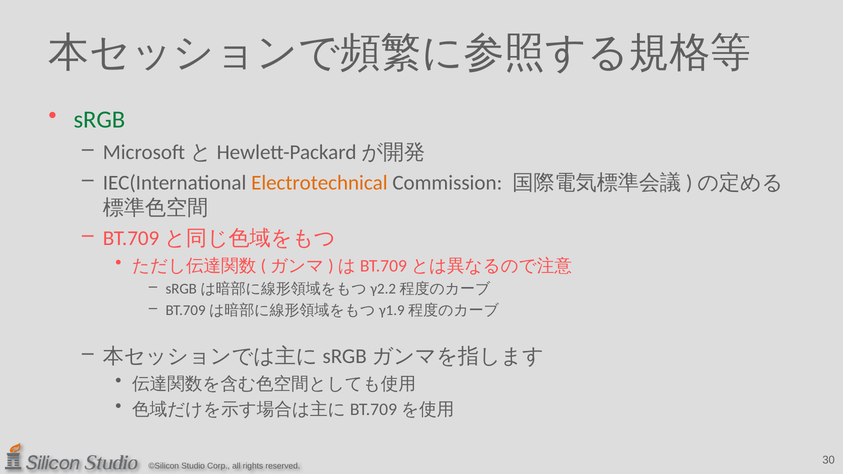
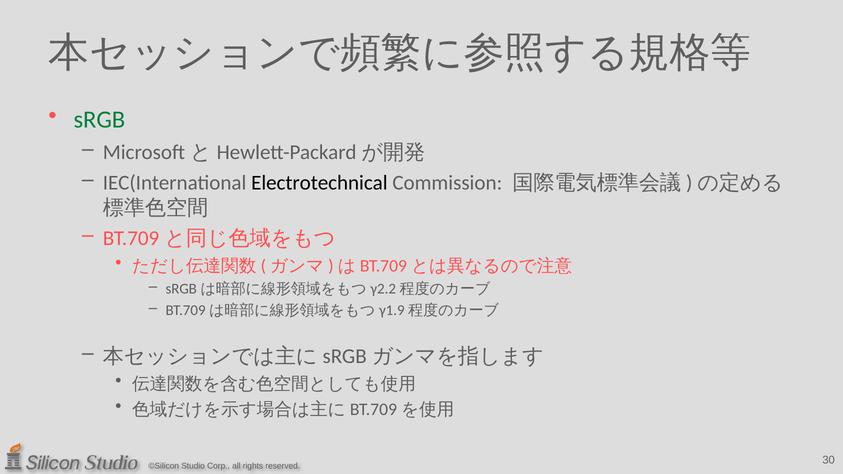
Electrotechnical colour: orange -> black (319, 183)
